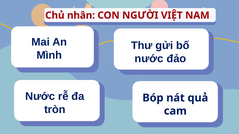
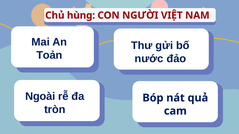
nhân: nhân -> hùng (81, 15)
Mình: Mình -> Toản (49, 55)
Nước: Nước -> Ngoài (40, 97)
